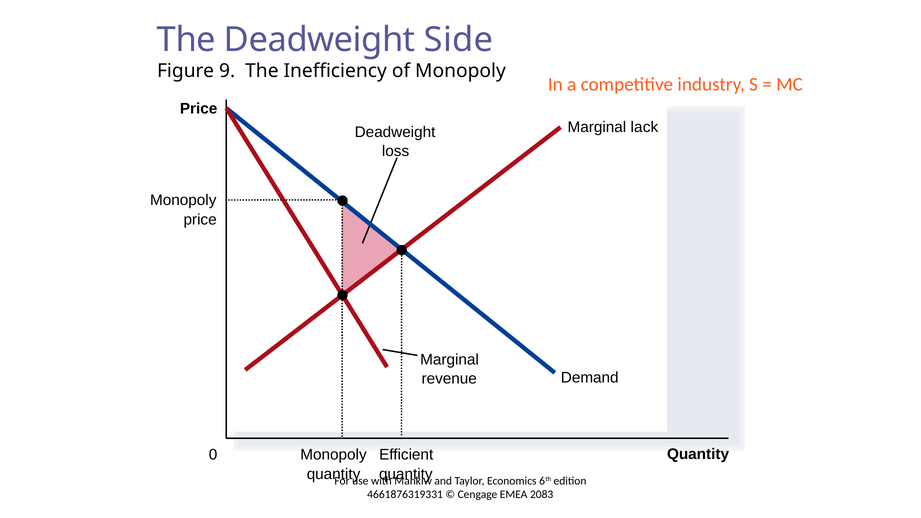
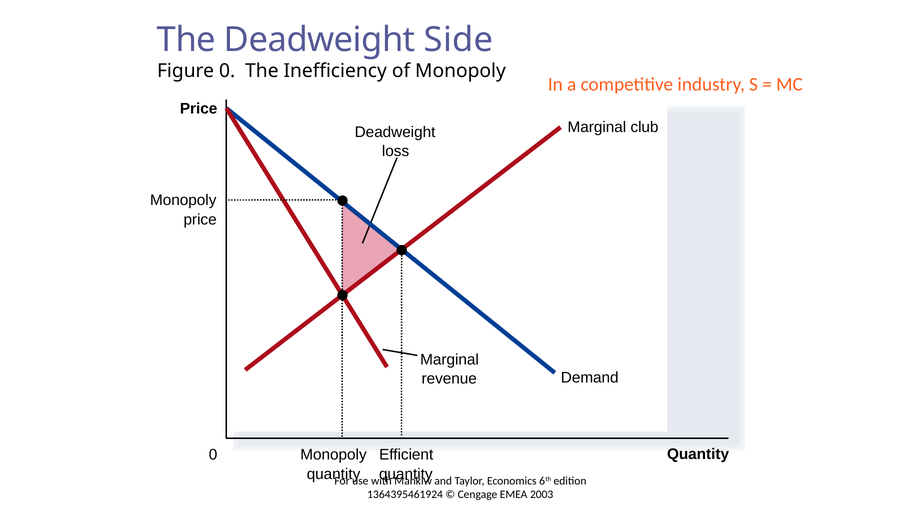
Figure 9: 9 -> 0 (227, 71)
lack: lack -> club (644, 127)
4661876319331: 4661876319331 -> 1364395461924 (405, 495)
2083: 2083 -> 2003 (542, 495)
